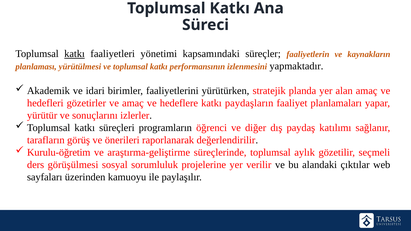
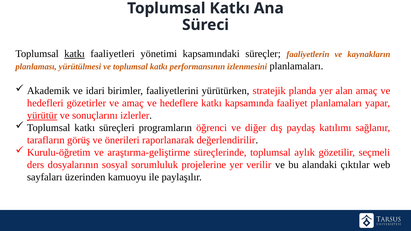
izlenmesini yapmaktadır: yapmaktadır -> planlamaları (296, 66)
paydaşların: paydaşların -> kapsamında (249, 103)
yürütür underline: none -> present (42, 116)
görüşülmesi: görüşülmesi -> dosyalarının (73, 165)
